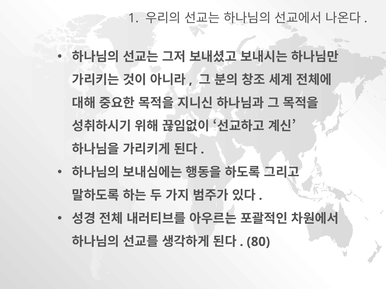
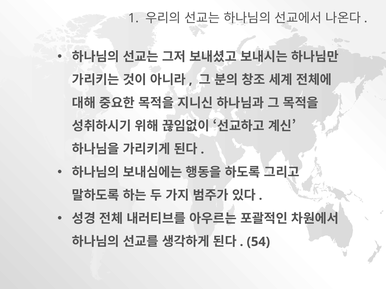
80: 80 -> 54 (258, 242)
